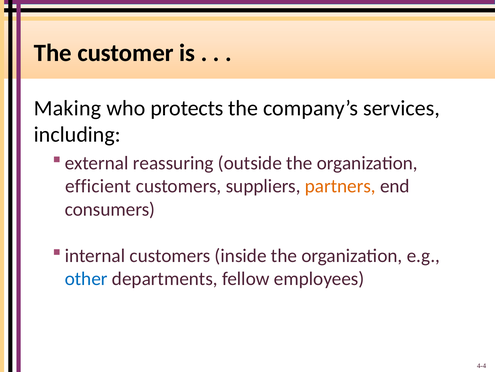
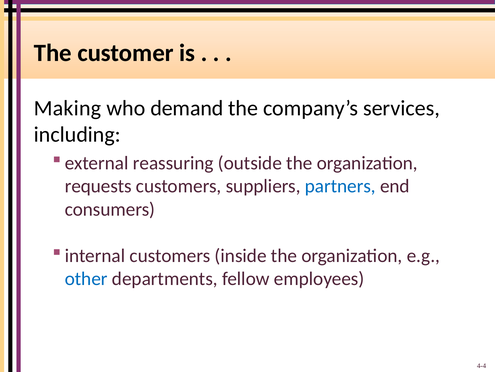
protects: protects -> demand (187, 108)
efficient: efficient -> requests (98, 186)
partners colour: orange -> blue (340, 186)
